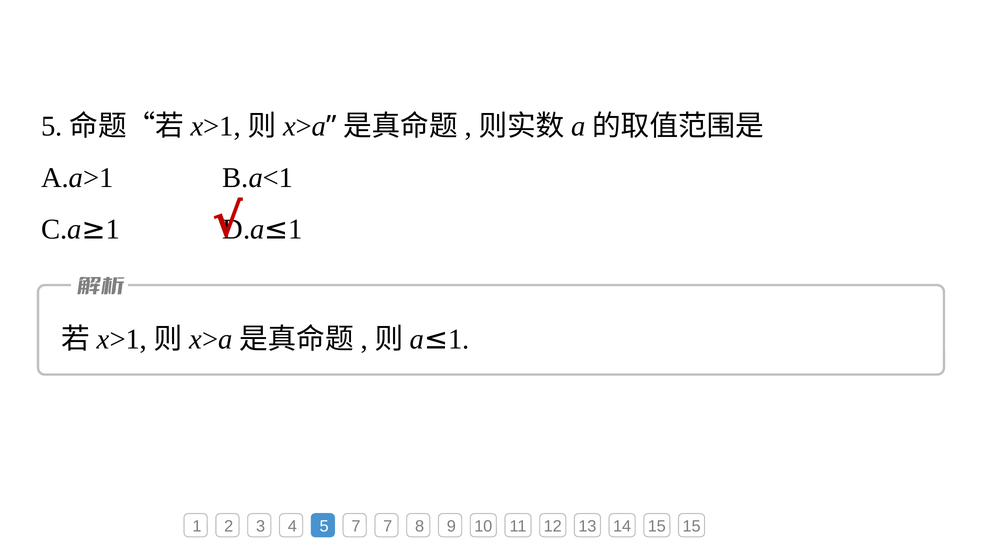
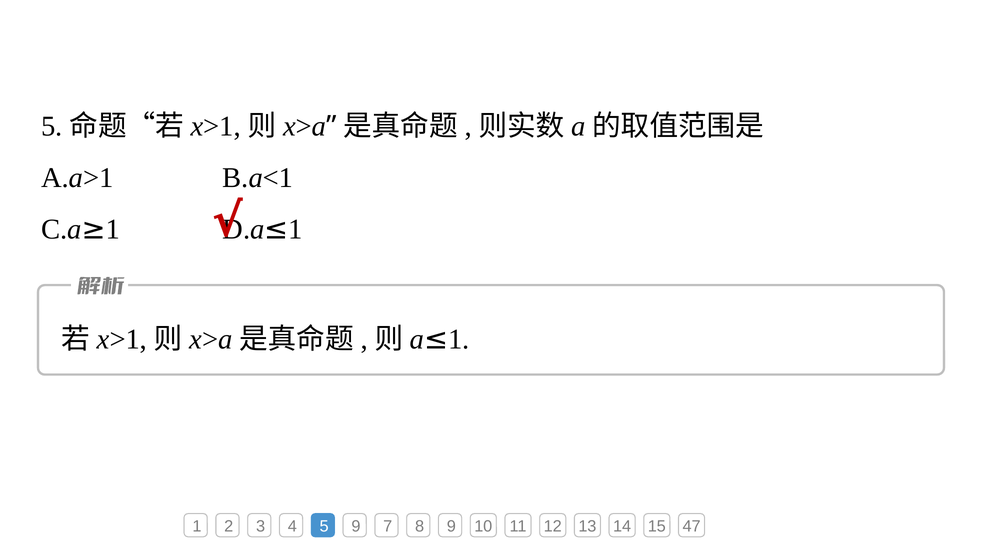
5 7: 7 -> 9 (356, 527)
15 15: 15 -> 47 (692, 527)
